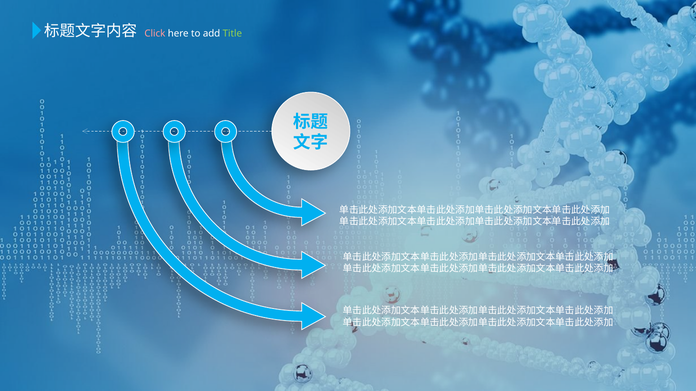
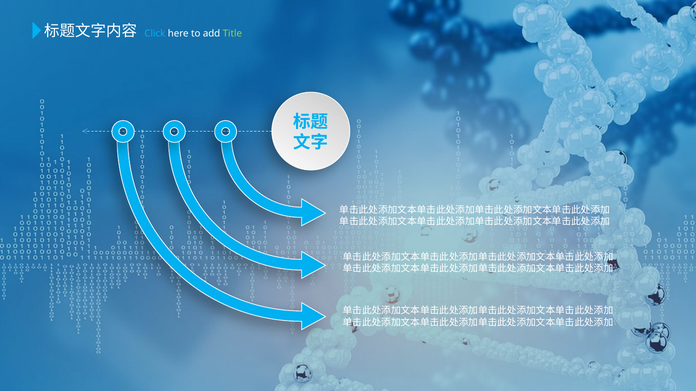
Click colour: pink -> light blue (155, 34)
